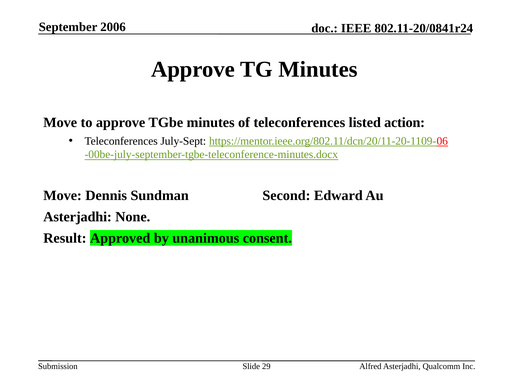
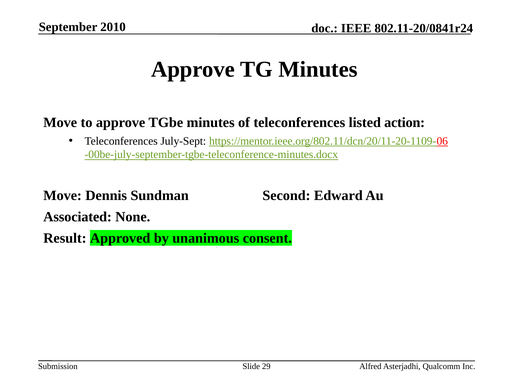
2006: 2006 -> 2010 (113, 27)
Asterjadhi: Asterjadhi -> Associated (78, 217)
